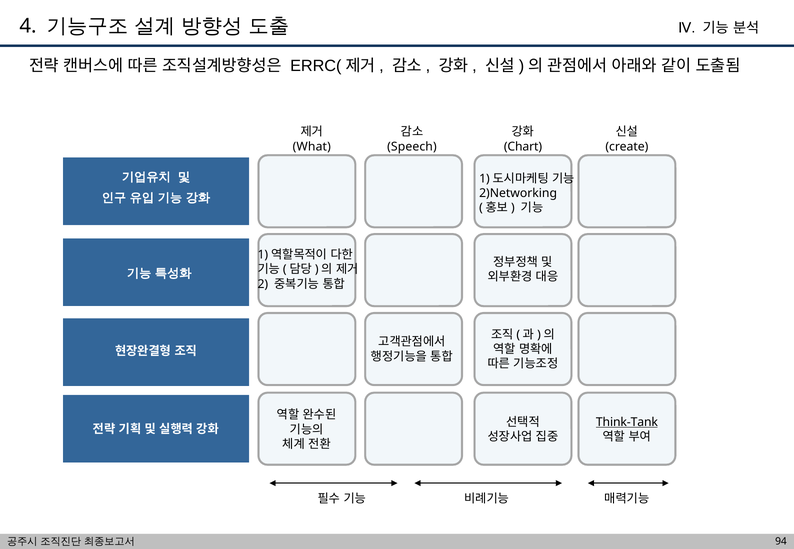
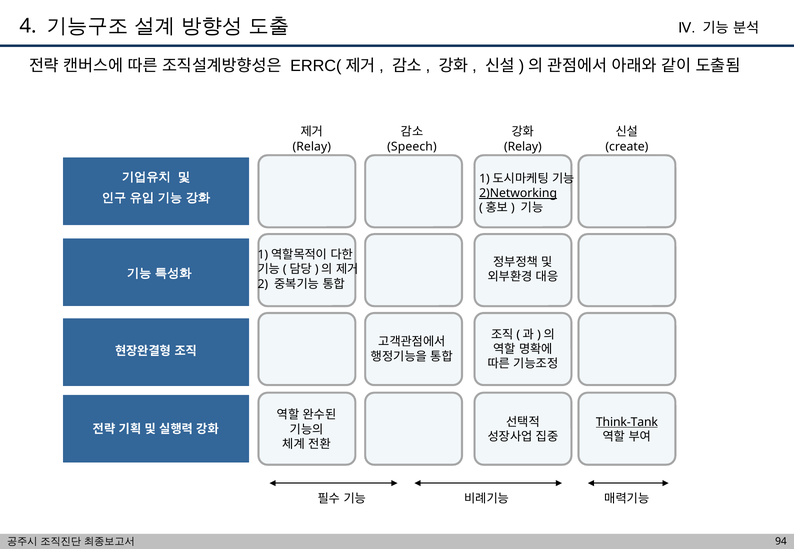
What: What -> Relay (312, 147)
Chart: Chart -> Relay (523, 147)
2)Networking underline: none -> present (518, 194)
